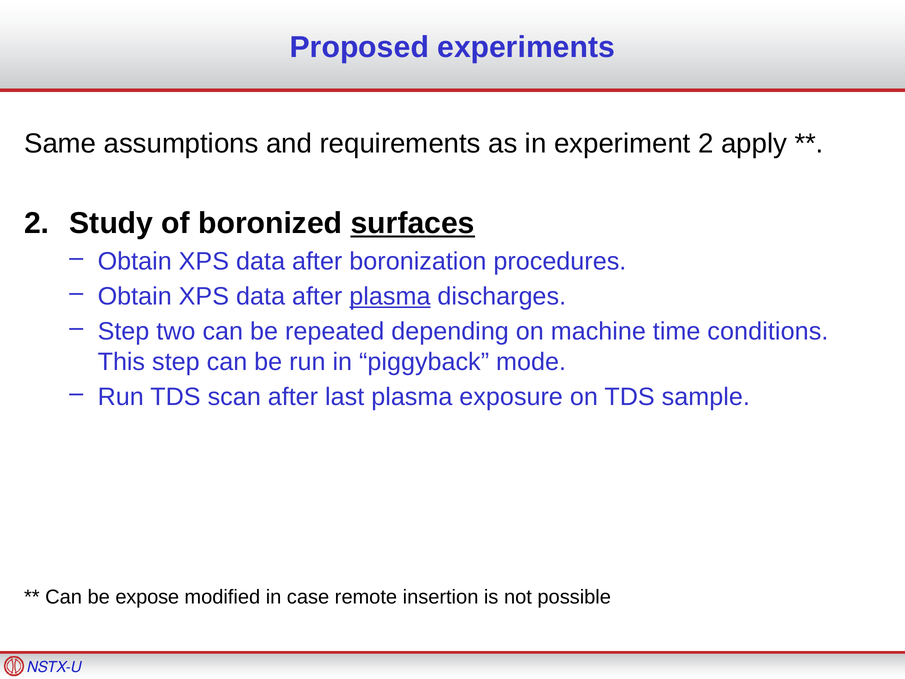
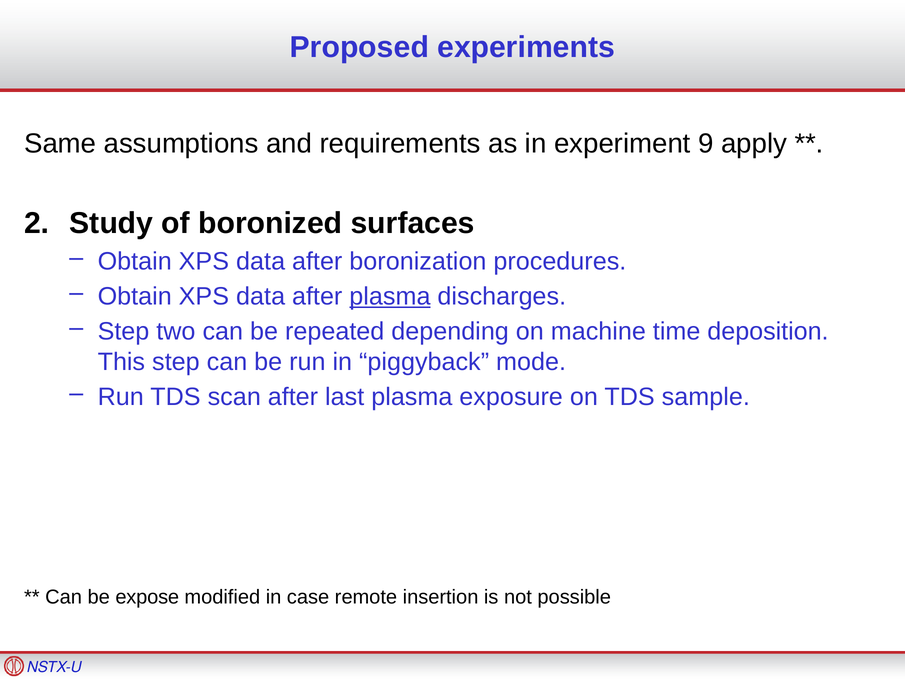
experiment 2: 2 -> 9 (706, 144)
surfaces underline: present -> none (413, 223)
conditions: conditions -> deposition (768, 332)
